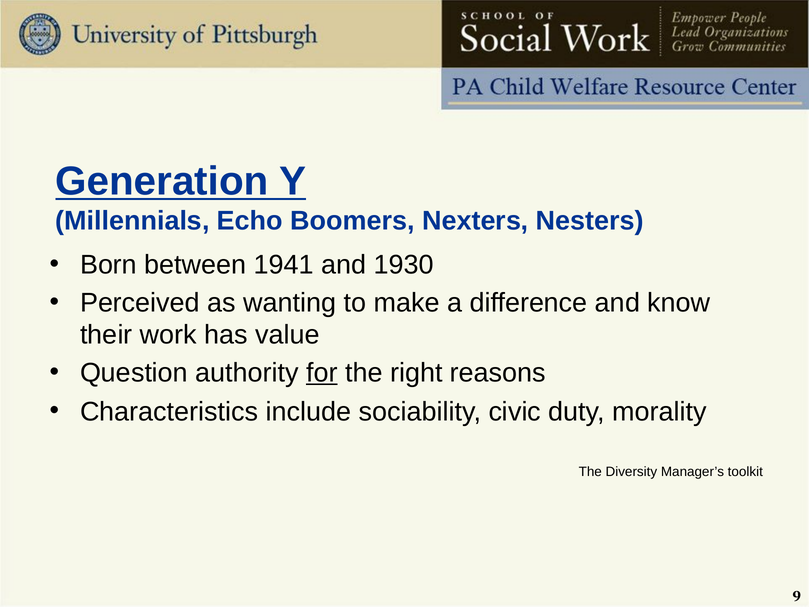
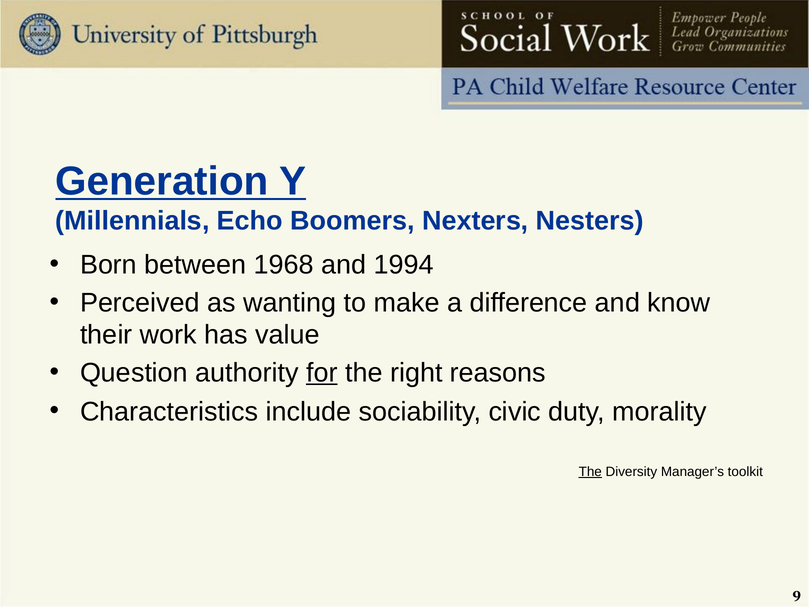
1941: 1941 -> 1968 (284, 265)
1930: 1930 -> 1994 (404, 265)
The underline: none -> present (590, 472)
